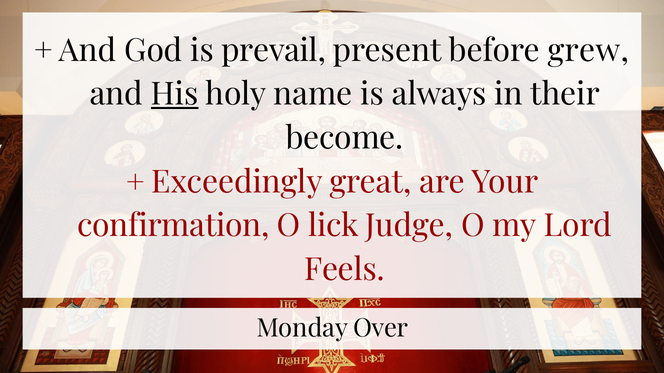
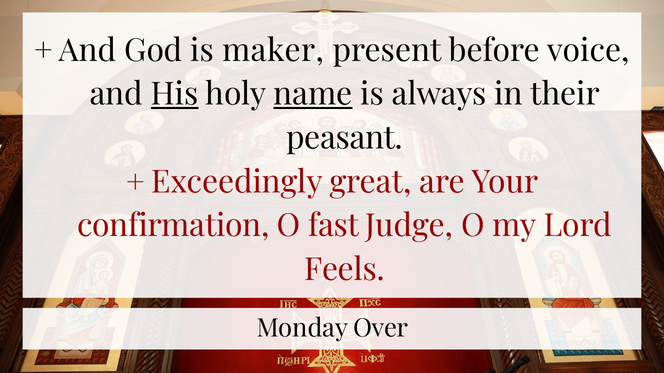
prevail: prevail -> maker (273, 51)
grew: grew -> voice (589, 51)
name underline: none -> present (313, 95)
become: become -> peasant (345, 138)
lick: lick -> fast (333, 226)
